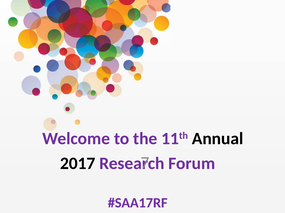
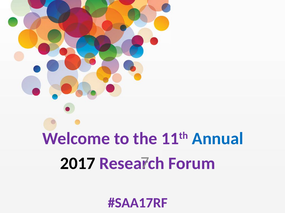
Annual colour: black -> blue (218, 139)
